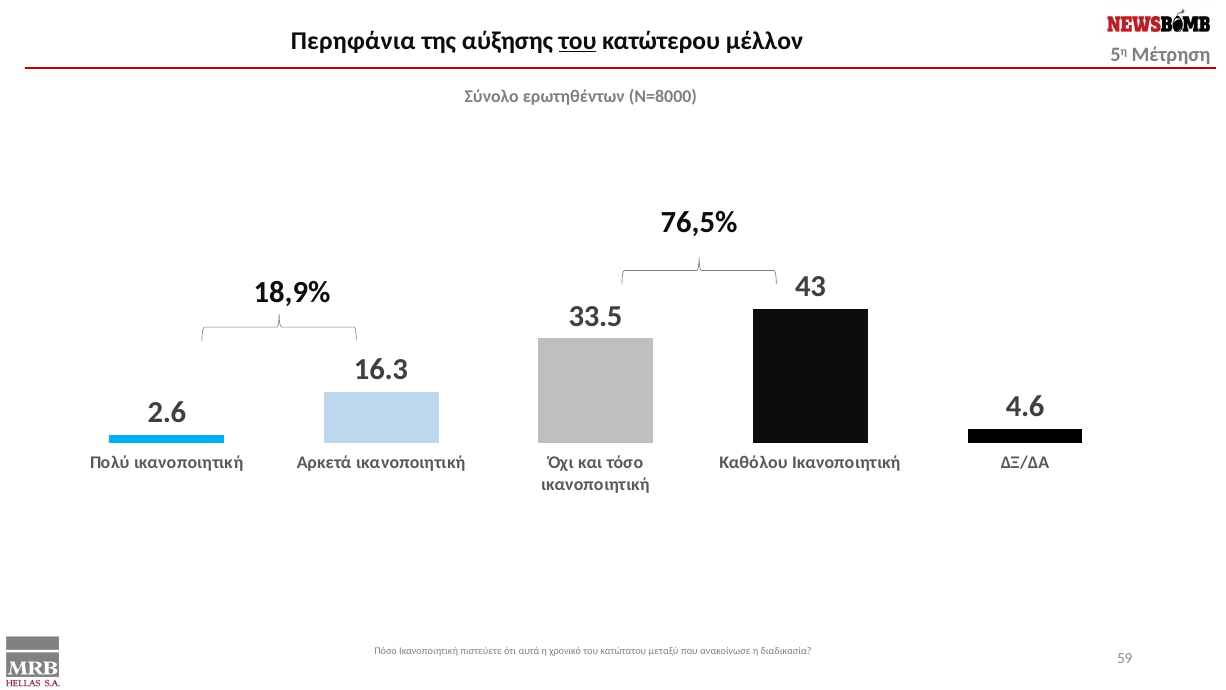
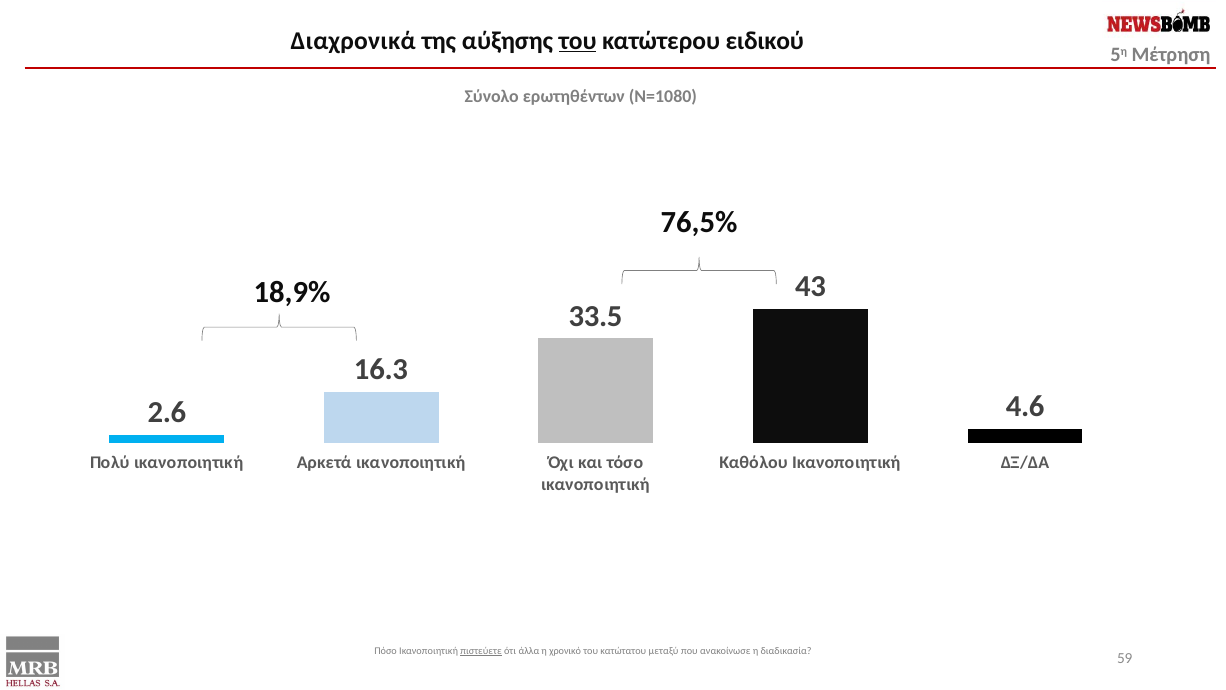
Περηφάνια: Περηφάνια -> Διαχρονικά (353, 41)
μέλλον: μέλλον -> ειδικού (765, 41)
Ν=8000: Ν=8000 -> Ν=1080 (663, 96)
πιστεύετε underline: none -> present (481, 651)
αυτά: αυτά -> άλλα (529, 651)
